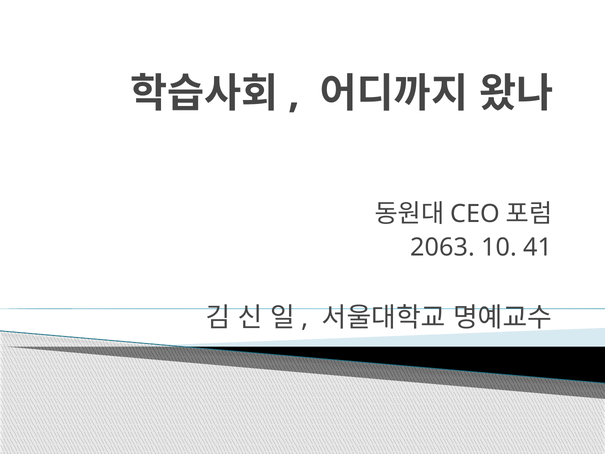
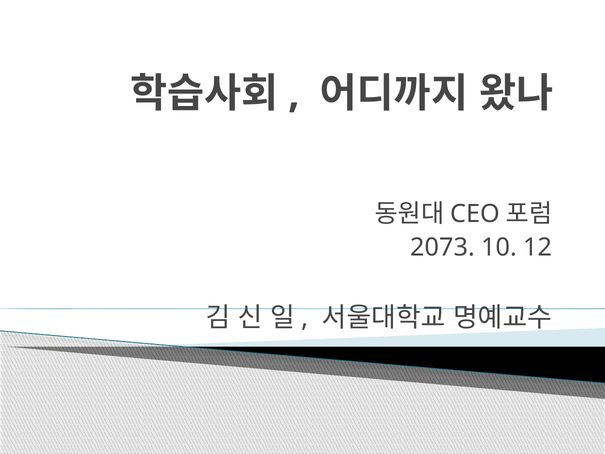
2063: 2063 -> 2073 (443, 247)
41: 41 -> 12 (538, 247)
